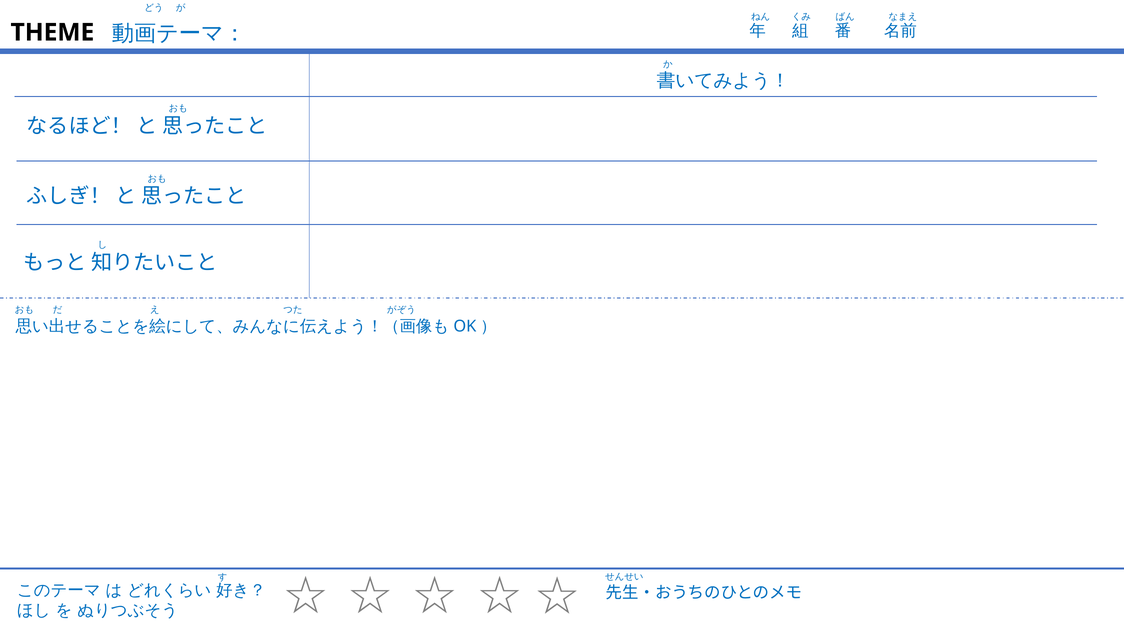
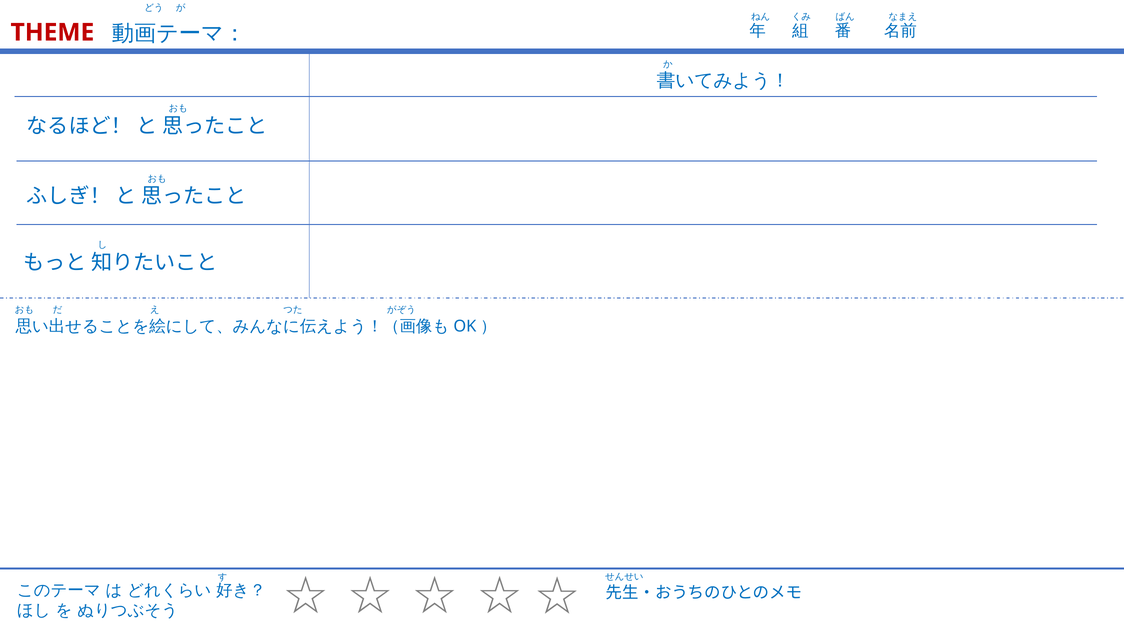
THEME colour: black -> red (52, 32)
